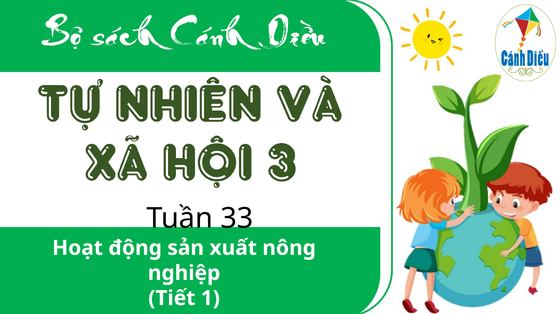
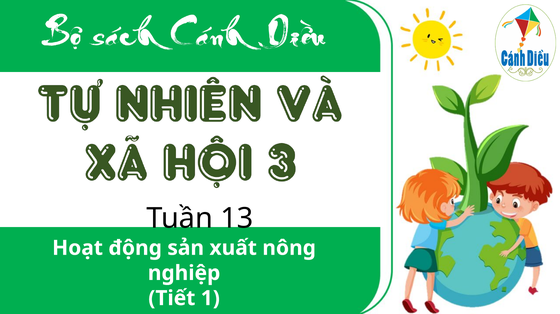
33: 33 -> 13 (237, 219)
